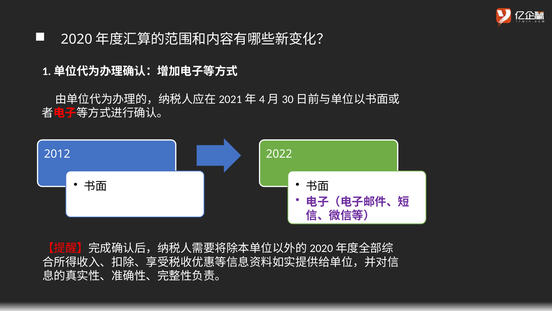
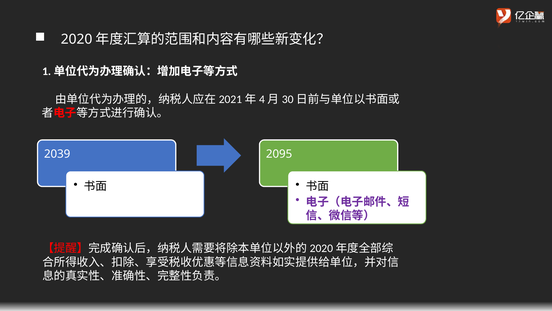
2012: 2012 -> 2039 (57, 154)
2022: 2022 -> 2095 (279, 154)
